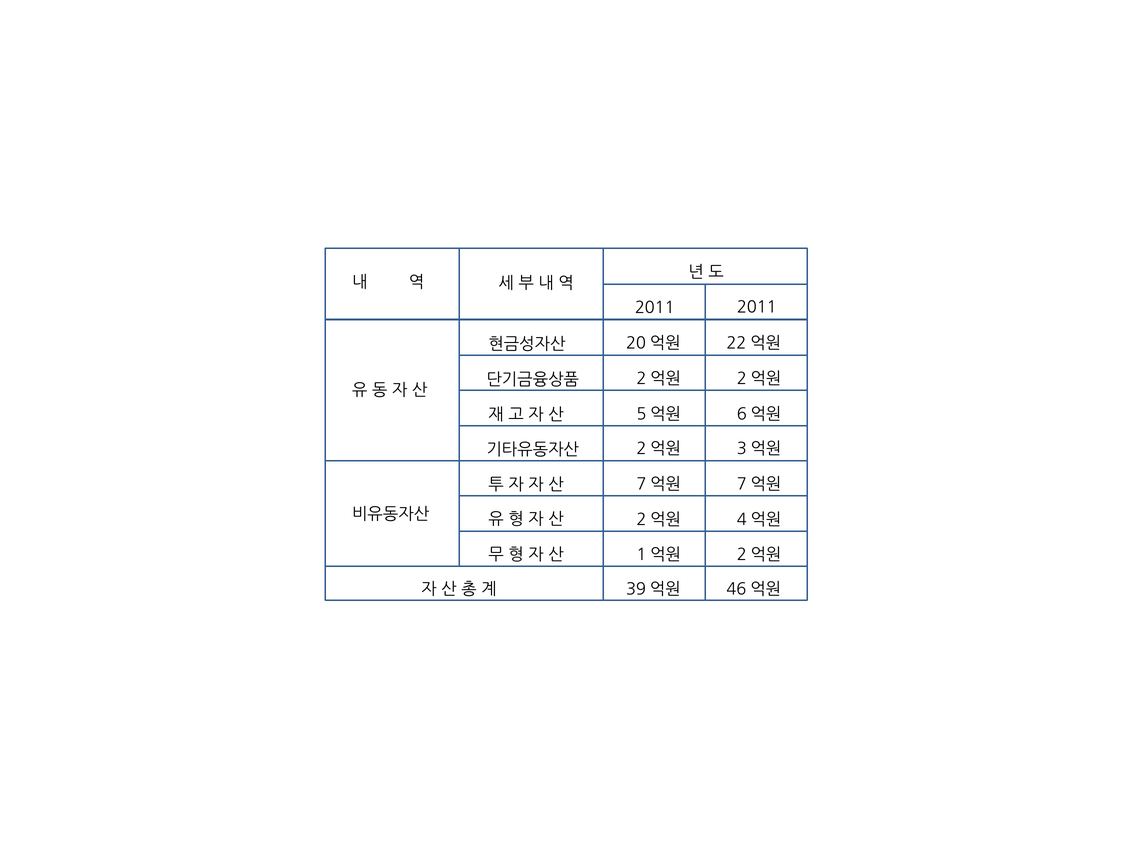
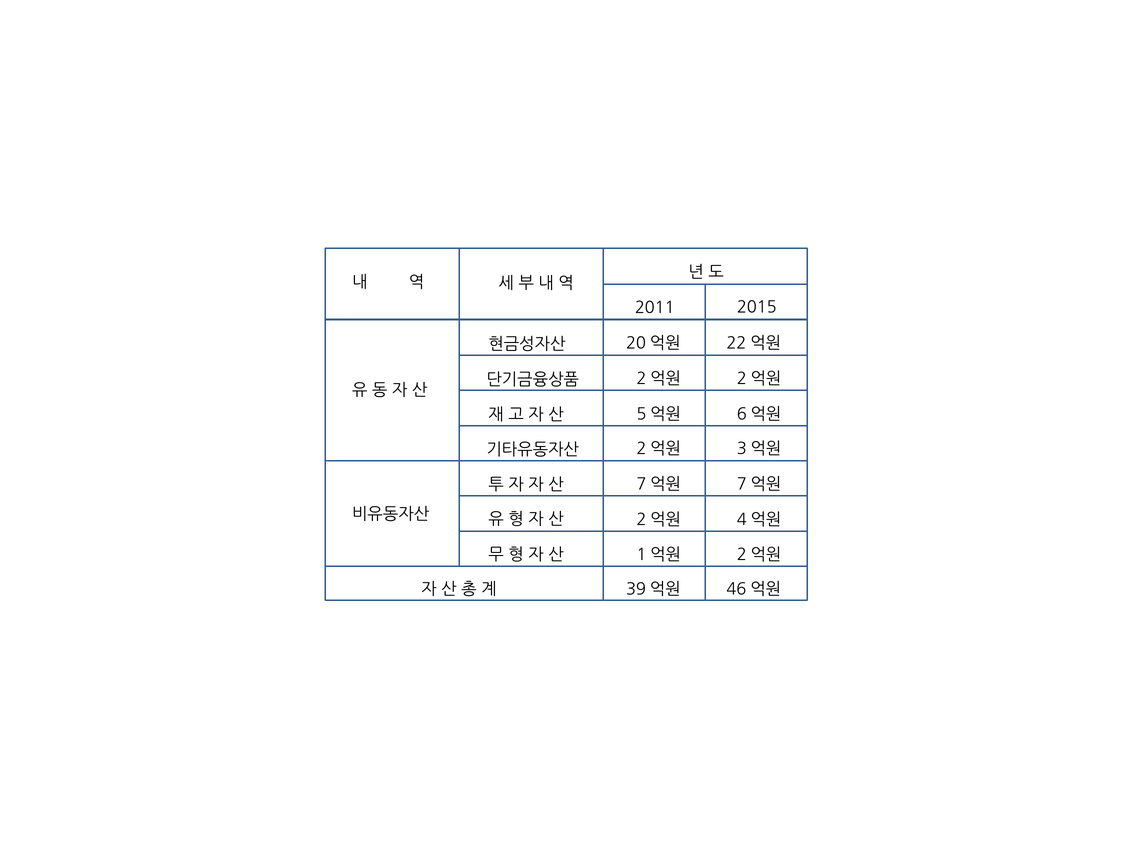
2011 2011: 2011 -> 2015 (757, 307)
